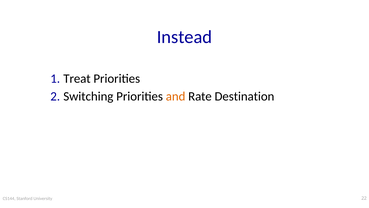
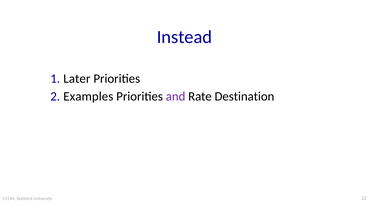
Treat: Treat -> Later (77, 78)
Switching: Switching -> Examples (88, 96)
and colour: orange -> purple (176, 96)
